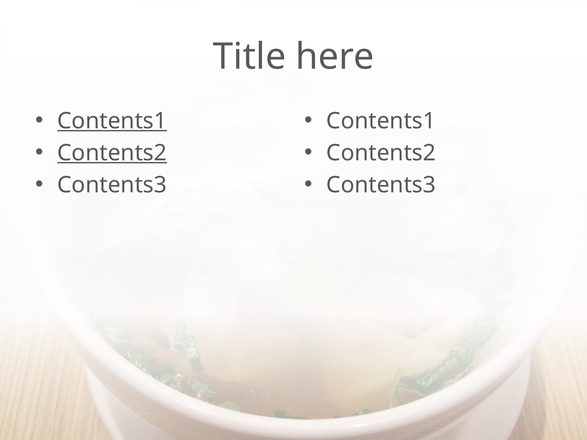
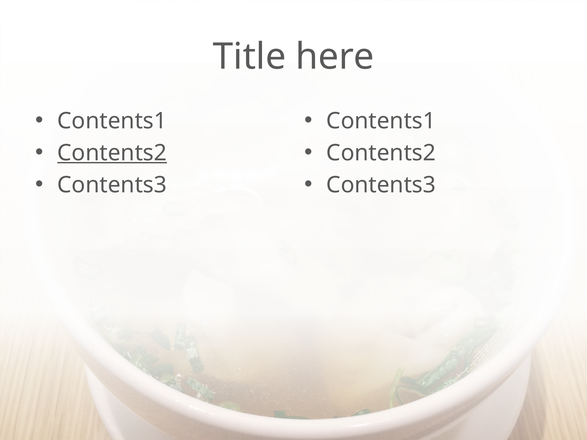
Contents1 underline: present -> none (112, 121)
